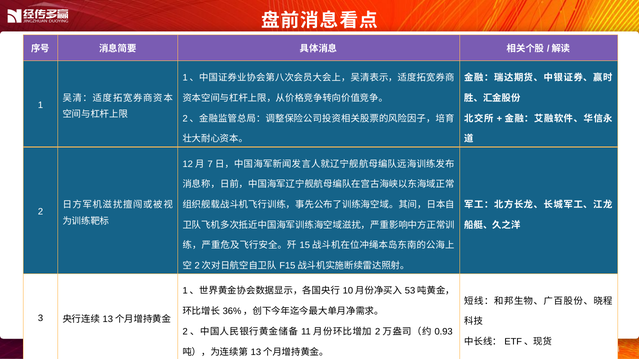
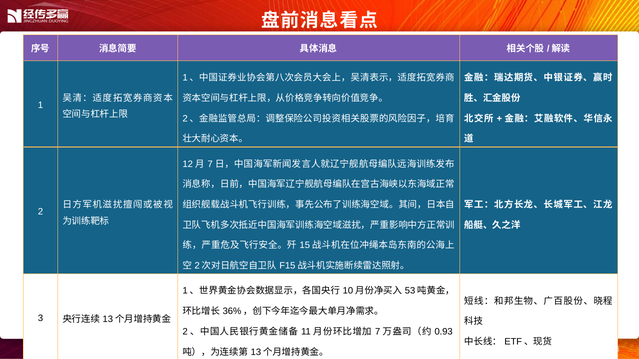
2: 2 -> 7 (378, 332)
